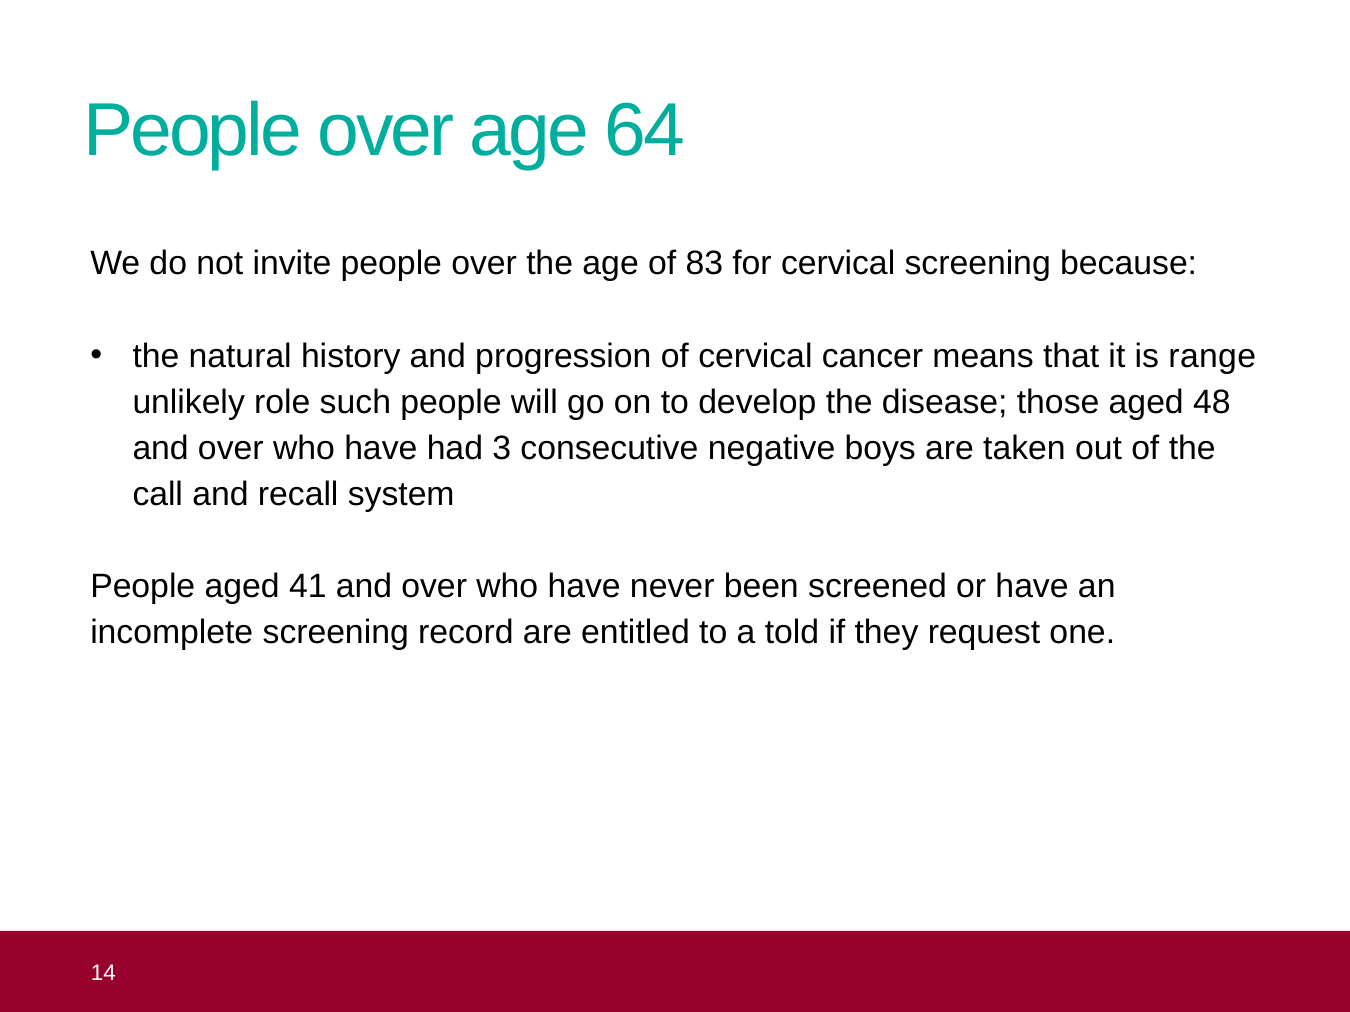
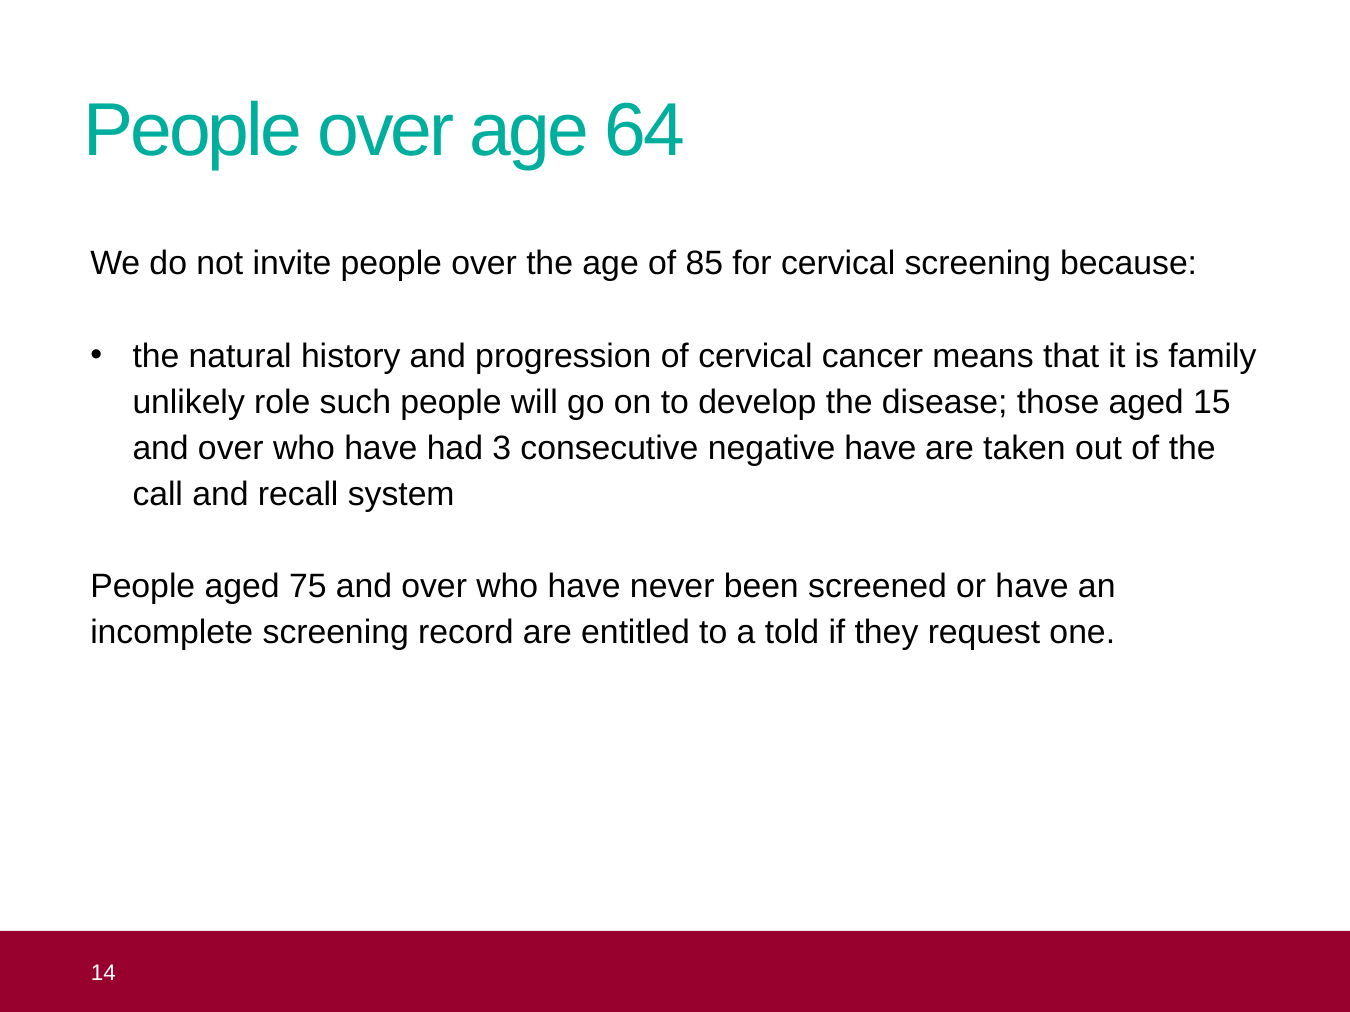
83: 83 -> 85 (704, 264)
range: range -> family (1212, 356)
48: 48 -> 15 (1212, 402)
negative boys: boys -> have (880, 448)
41: 41 -> 75 (308, 587)
